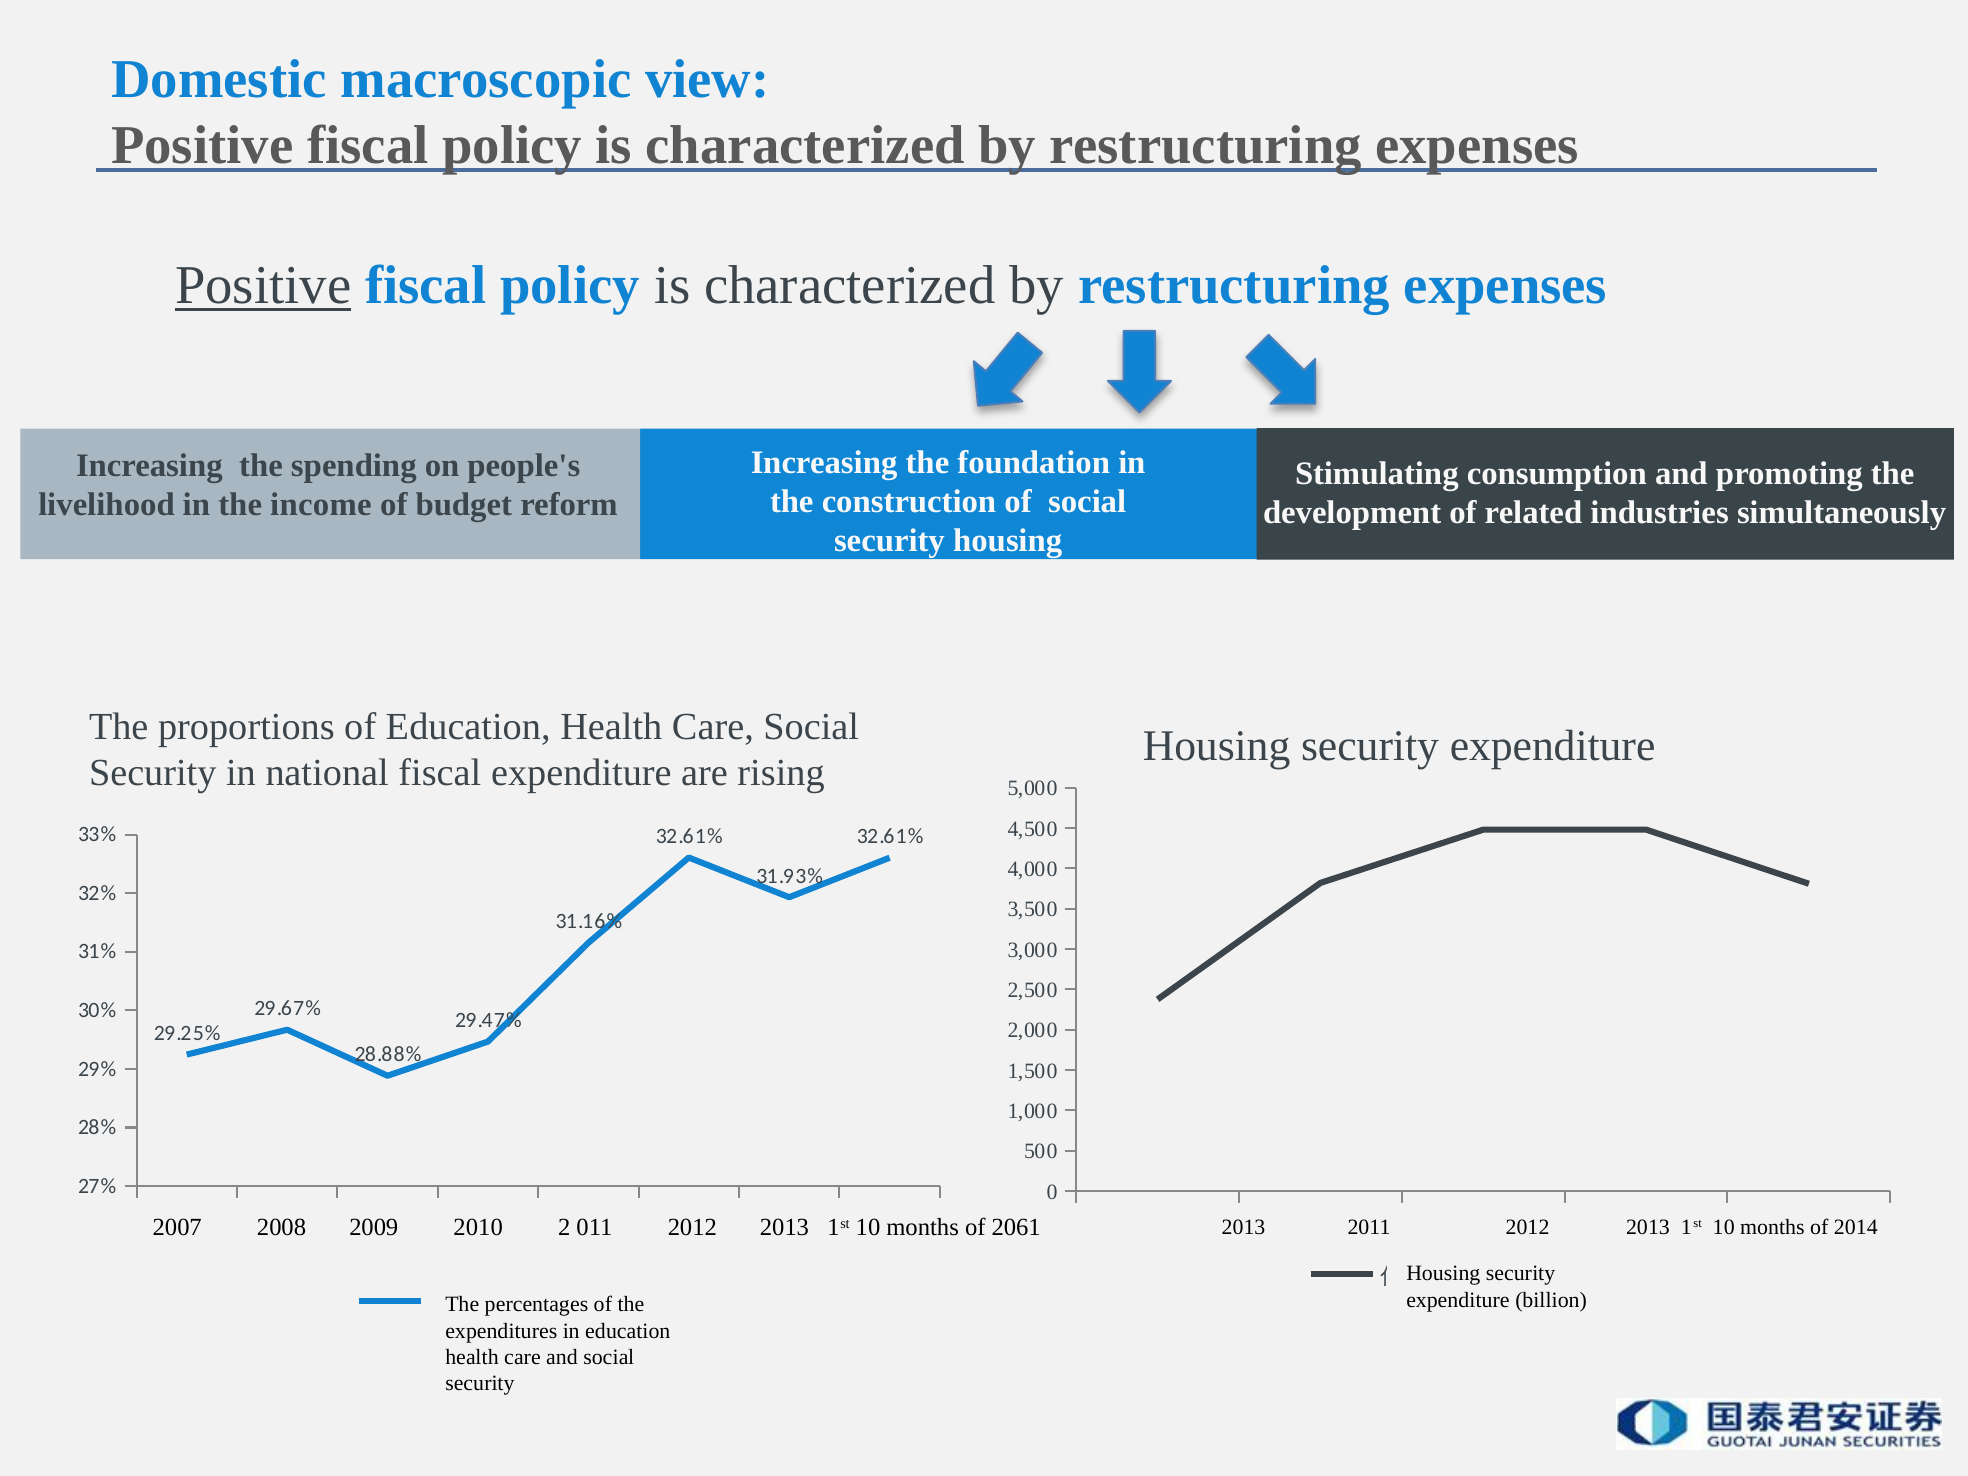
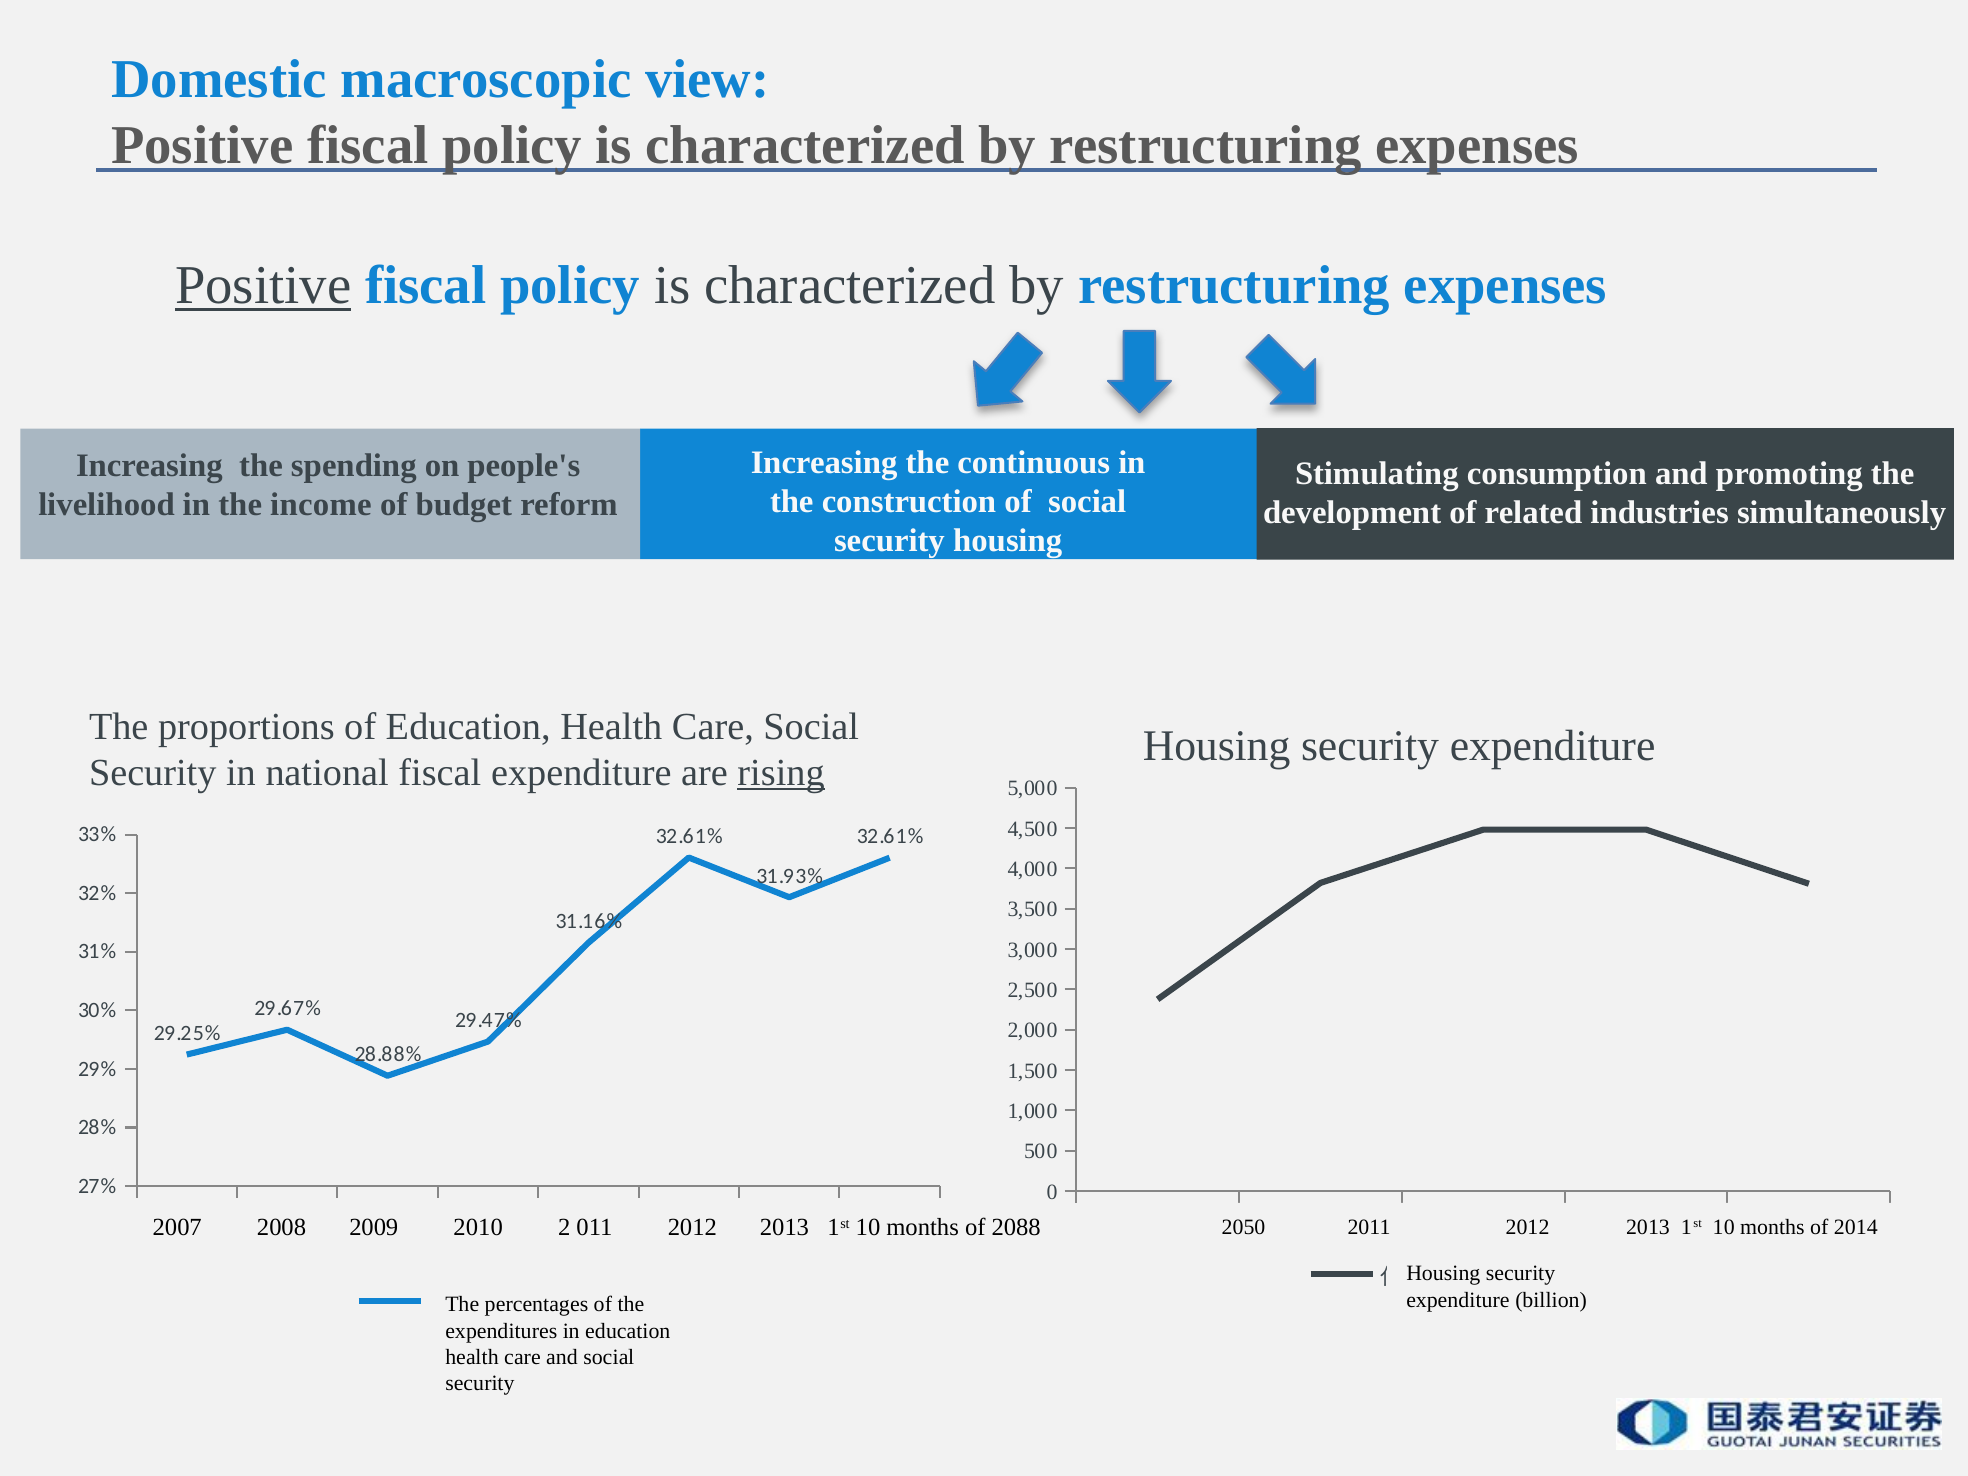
foundation: foundation -> continuous (1034, 462)
rising underline: none -> present (781, 773)
2061: 2061 -> 2088 (1016, 1227)
2013: 2013 -> 2050 (1244, 1227)
